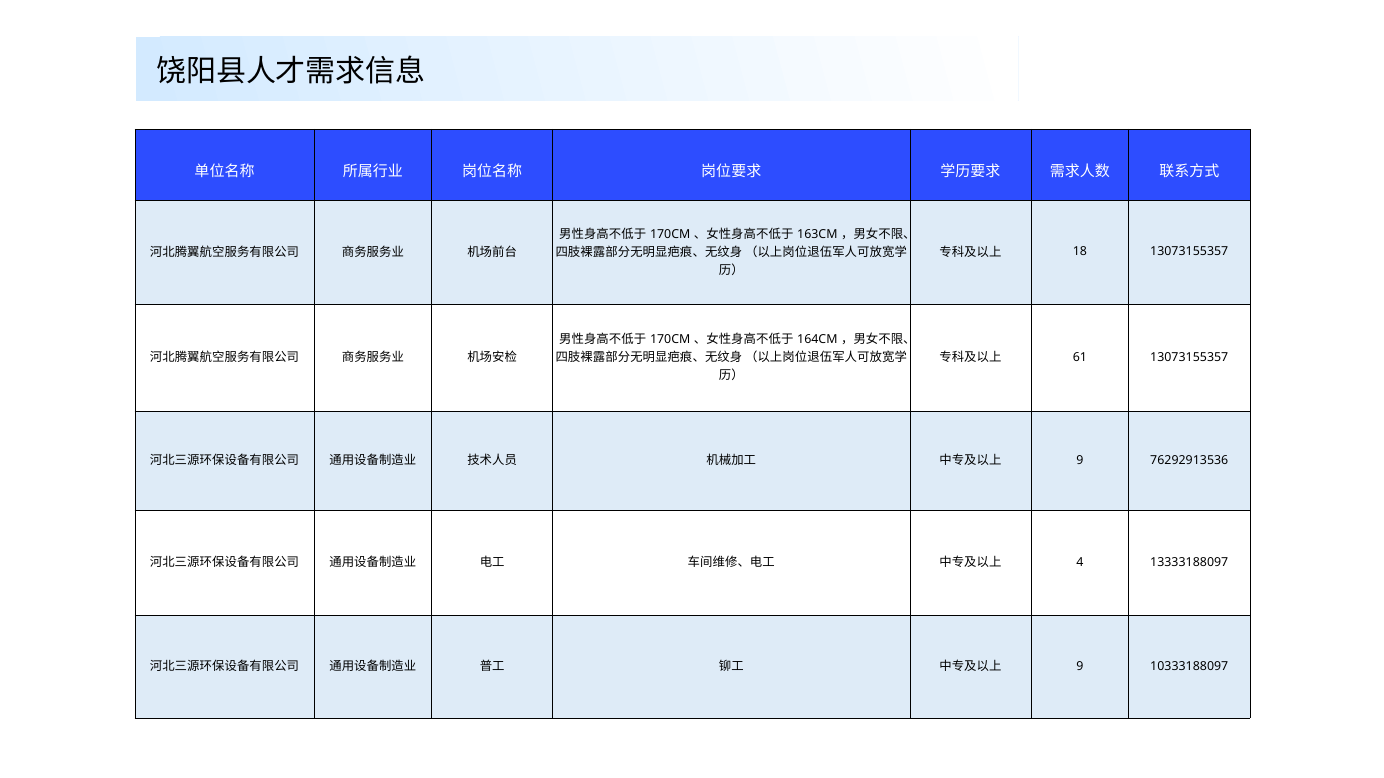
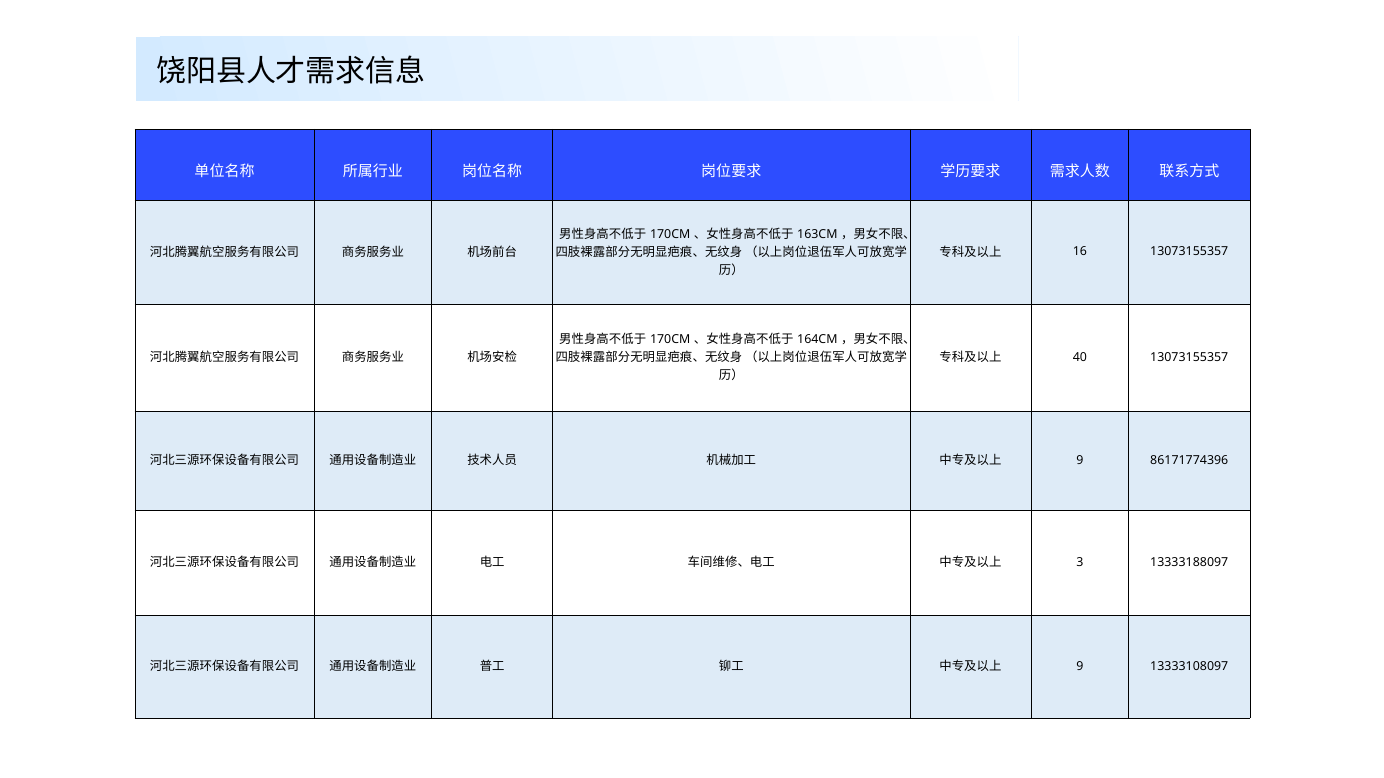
18: 18 -> 16 (1080, 252)
61: 61 -> 40 (1080, 357)
76292913536: 76292913536 -> 86171774396 (1189, 460)
4: 4 -> 3 (1080, 563)
10333188097: 10333188097 -> 13333108097 (1189, 666)
